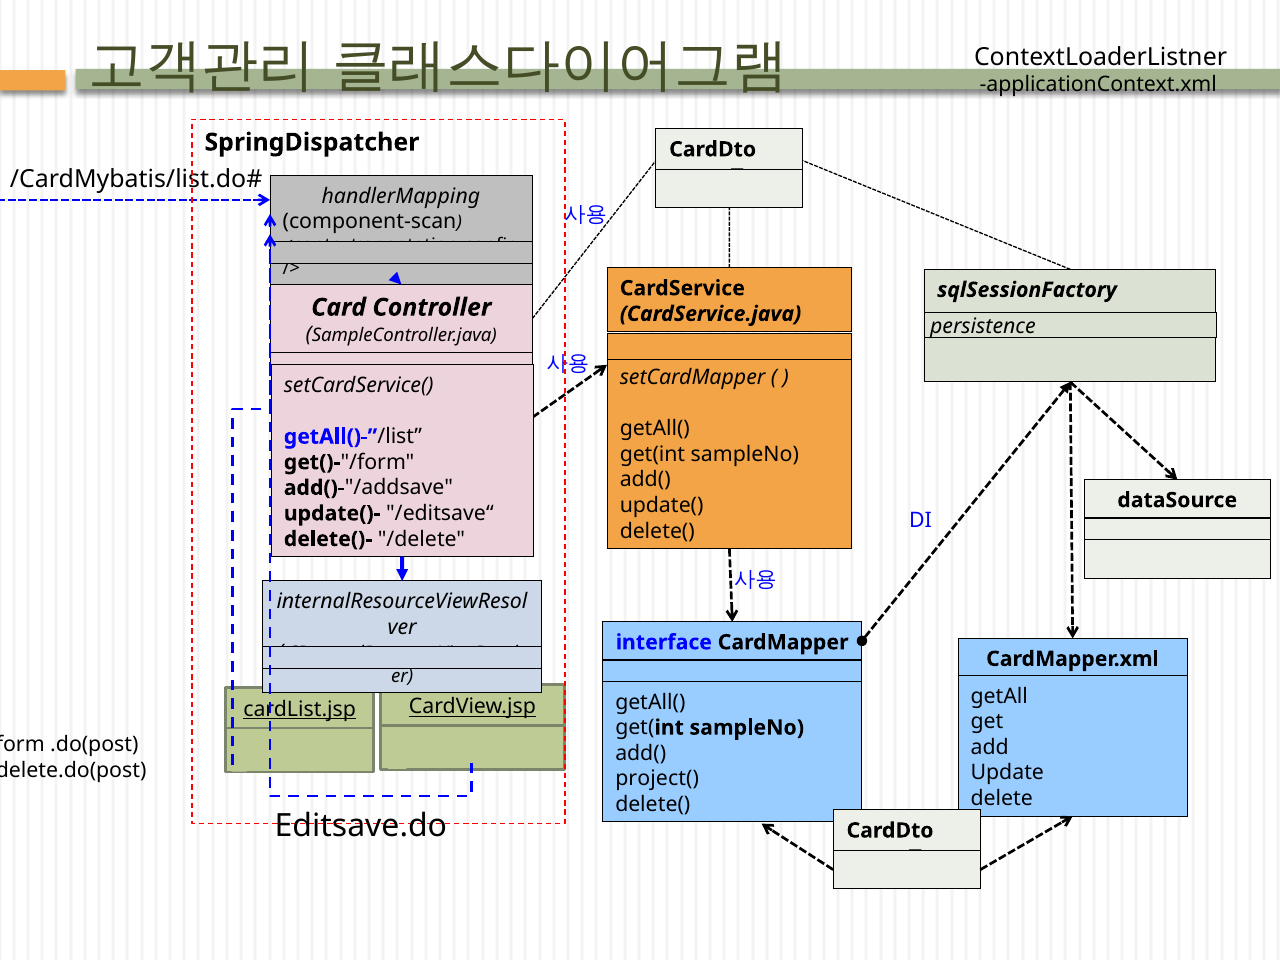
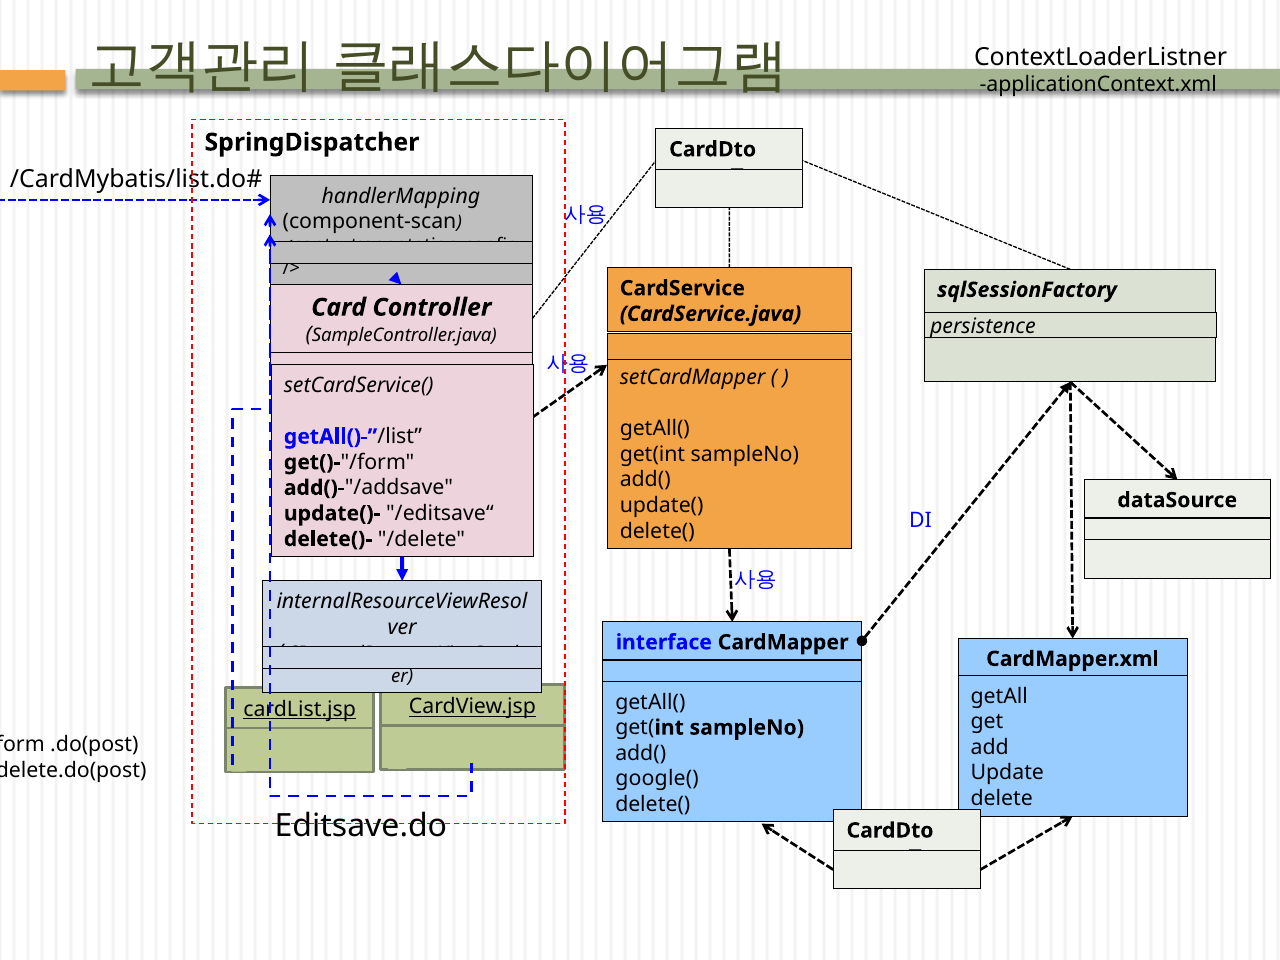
project(: project( -> google( (657, 779)
